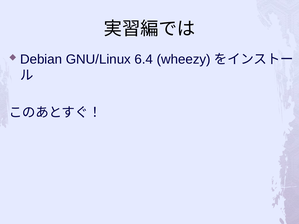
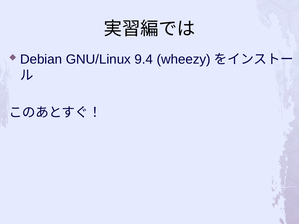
6.4: 6.4 -> 9.4 (144, 59)
